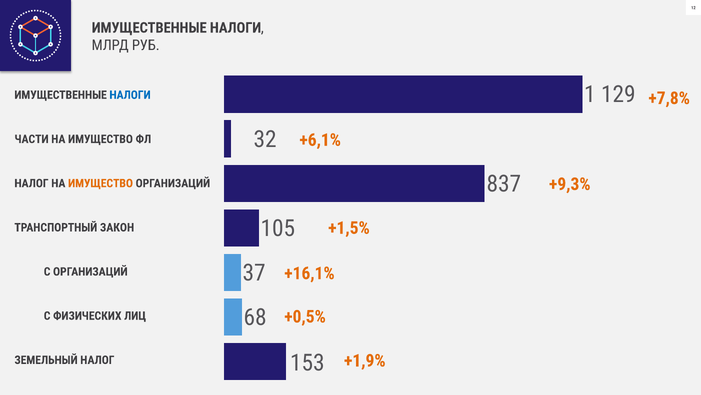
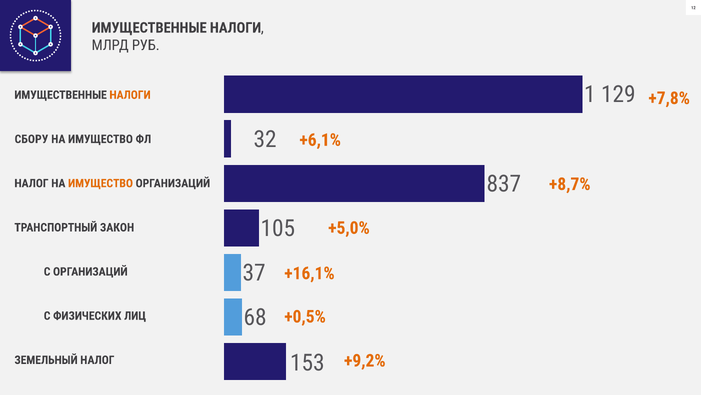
НАЛОГИ colour: blue -> orange (130, 95)
ЧАСТИ: ЧАСТИ -> СБОРУ (31, 139)
+9,3%: +9,3% -> +8,7% (570, 184)
+1,5%: +1,5% -> +5,0% (349, 228)
+1,9%: +1,9% -> +9,2% (365, 360)
